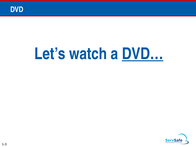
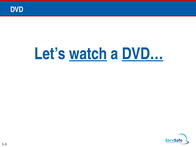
watch underline: none -> present (88, 54)
